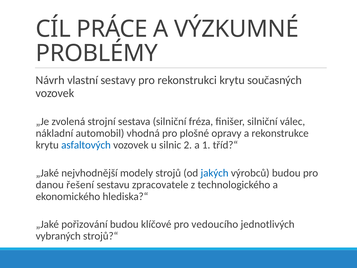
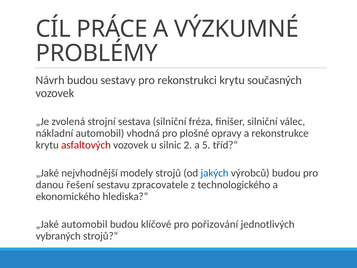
Návrh vlastní: vlastní -> budou (83, 80)
asfaltových colour: blue -> red (86, 145)
1: 1 -> 5 (206, 145)
„Jaké pořizování: pořizování -> automobil (84, 224)
vedoucího: vedoucího -> pořizování (215, 224)
